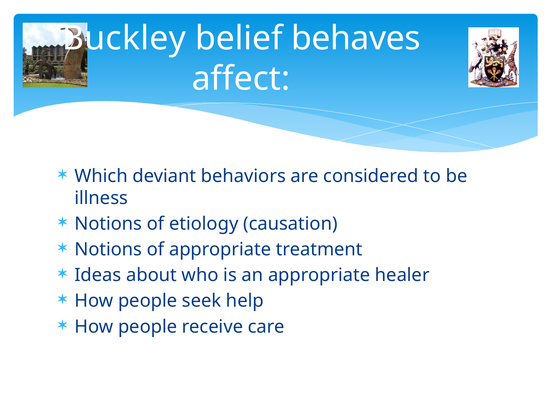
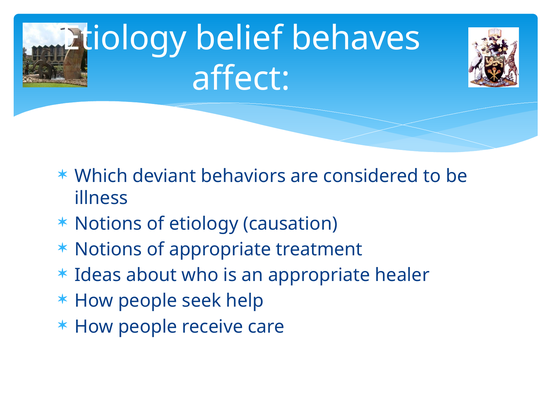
Buckley: Buckley -> Etiology (124, 38)
